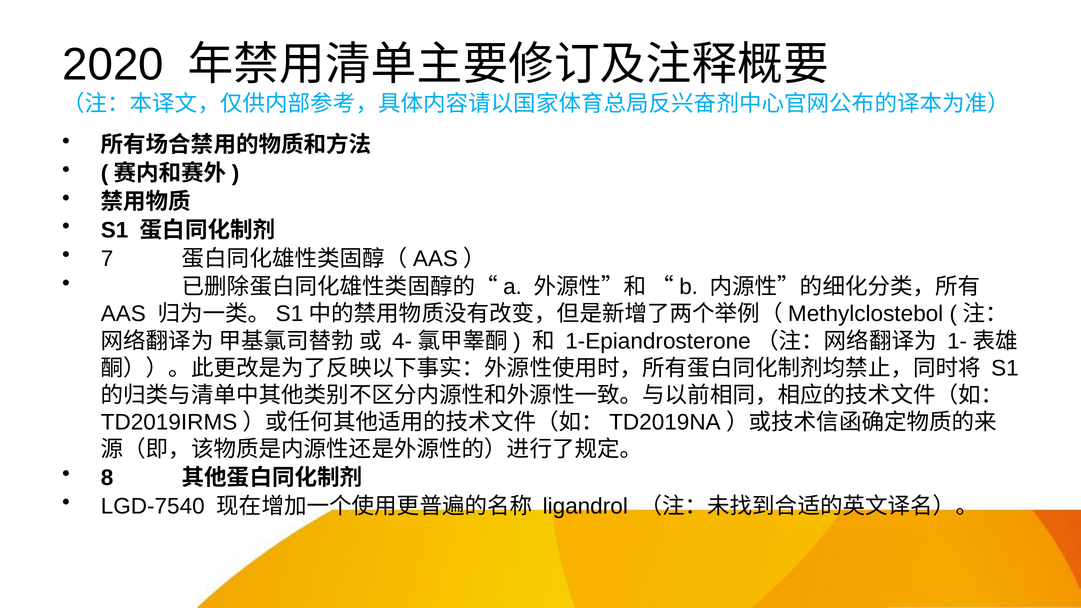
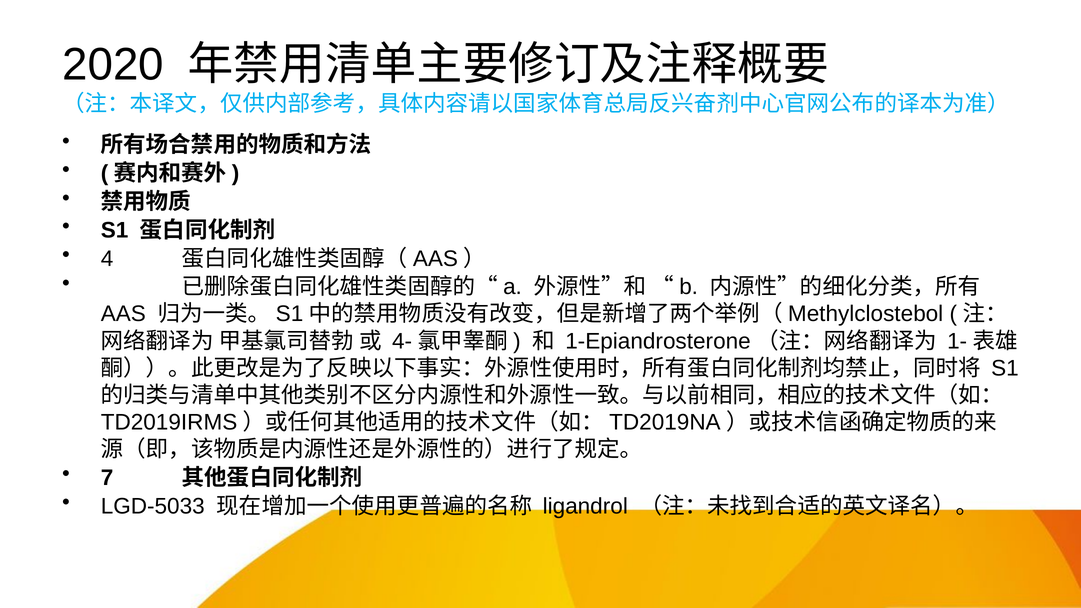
7: 7 -> 4 (107, 259)
8: 8 -> 7 (107, 478)
LGD-7540: LGD-7540 -> LGD-5033 (153, 506)
